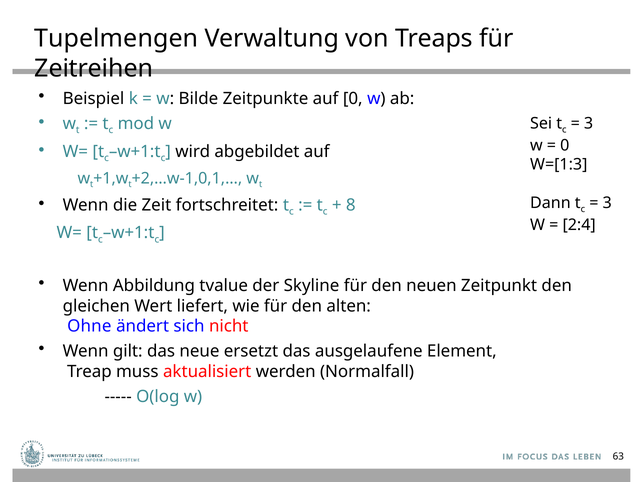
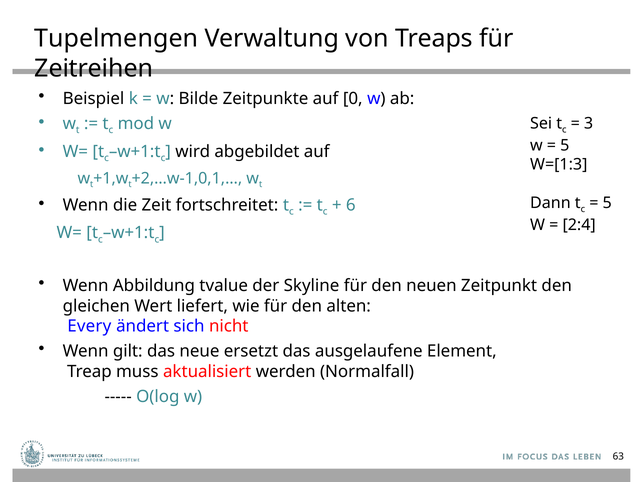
0: 0 -> 5 (565, 145)
8: 8 -> 6 (351, 205)
3: 3 -> 5 (607, 203)
Ohne: Ohne -> Every (89, 326)
